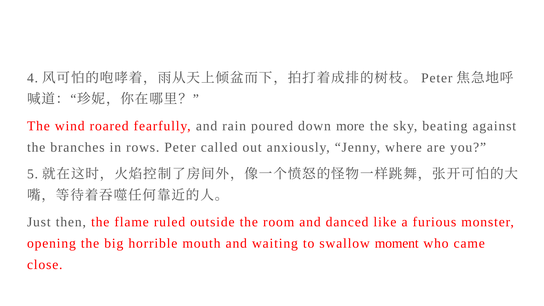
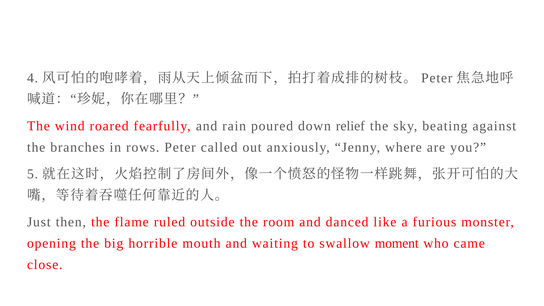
more: more -> relief (350, 126)
